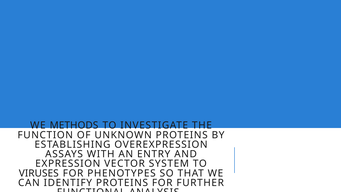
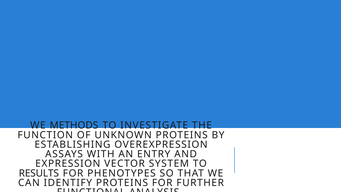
VIRUSES: VIRUSES -> RESULTS (39, 173)
